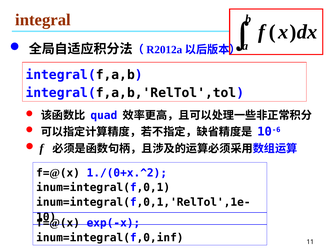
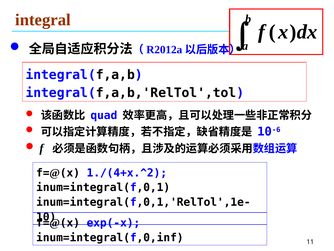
1./(0+x.^2: 1./(0+x.^2 -> 1./(4+x.^2 (127, 172)
